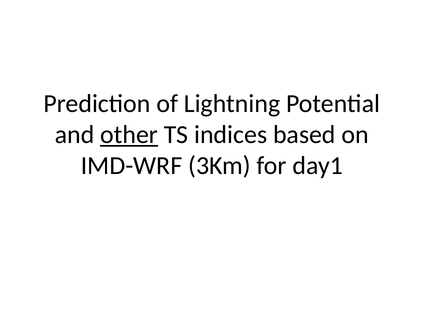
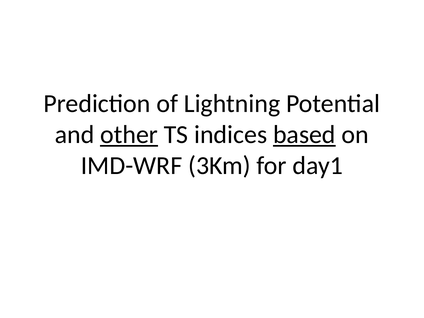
based underline: none -> present (304, 135)
